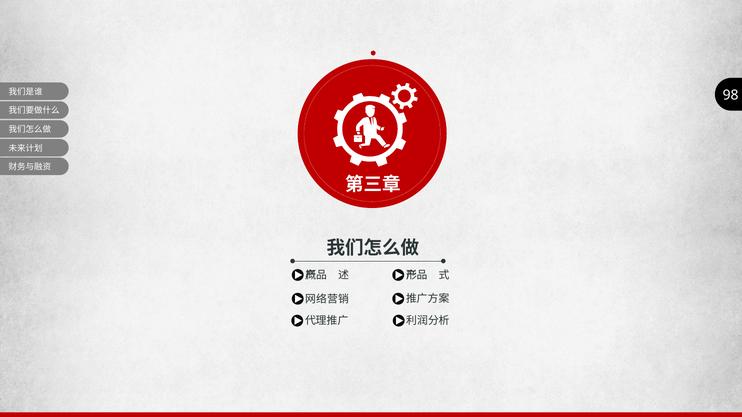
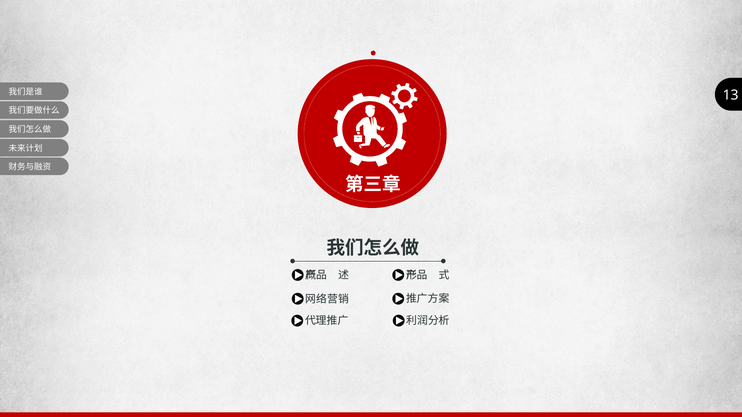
98: 98 -> 13 (731, 95)
